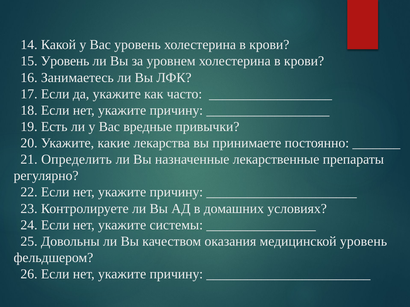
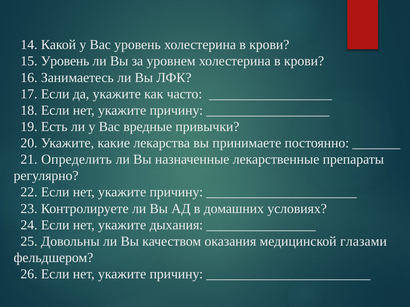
системы: системы -> дыхания (176, 225)
медицинской уровень: уровень -> глазами (363, 242)
